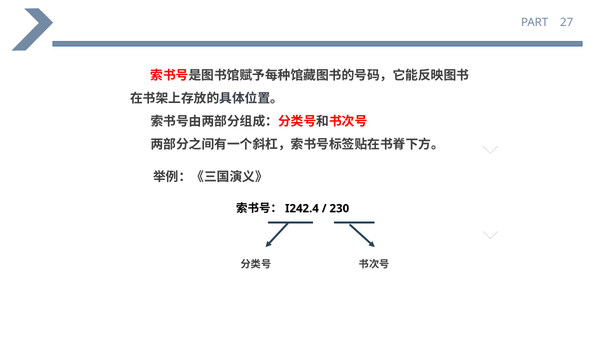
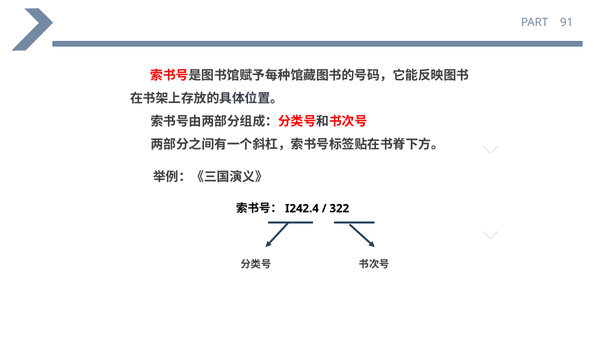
27: 27 -> 91 (567, 22)
230: 230 -> 322 (339, 208)
